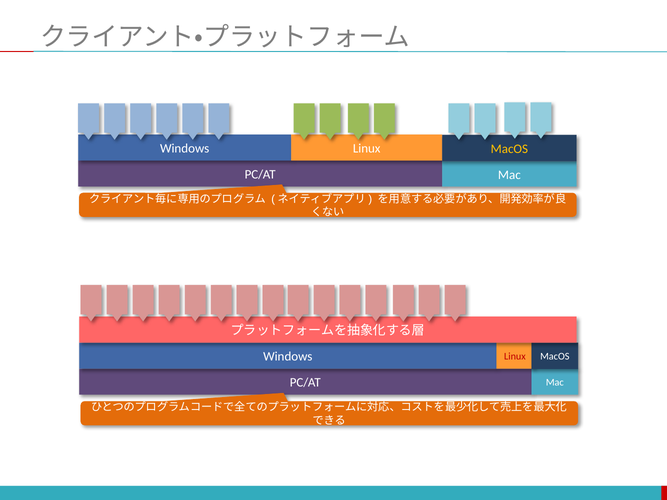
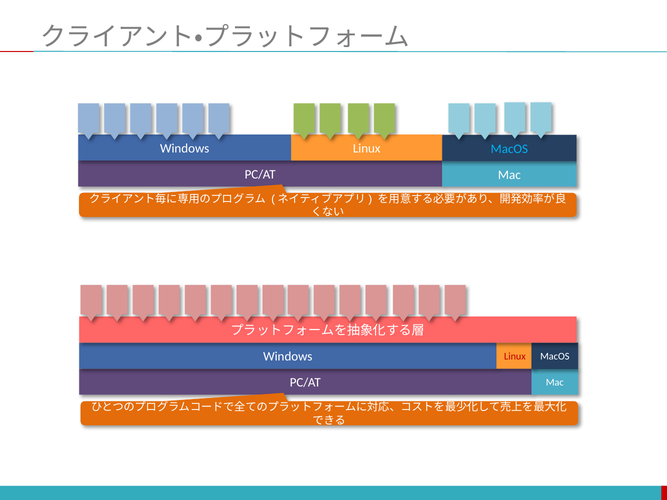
MacOS colour: yellow -> light blue (509, 149)
